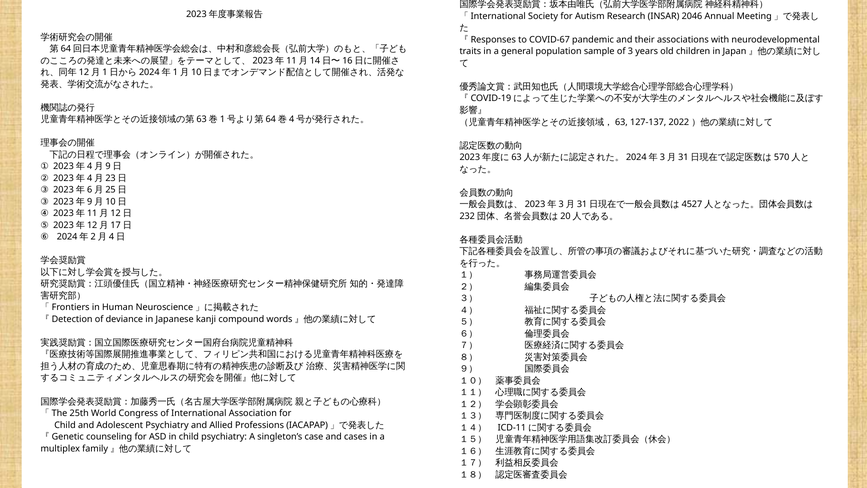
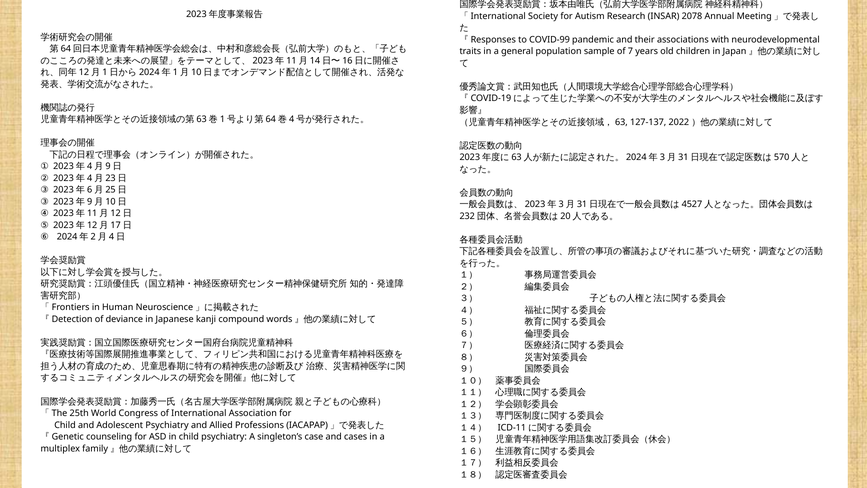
2046: 2046 -> 2078 (692, 16)
COVID-67: COVID-67 -> COVID-99 (550, 40)
3: 3 -> 7 (630, 51)
